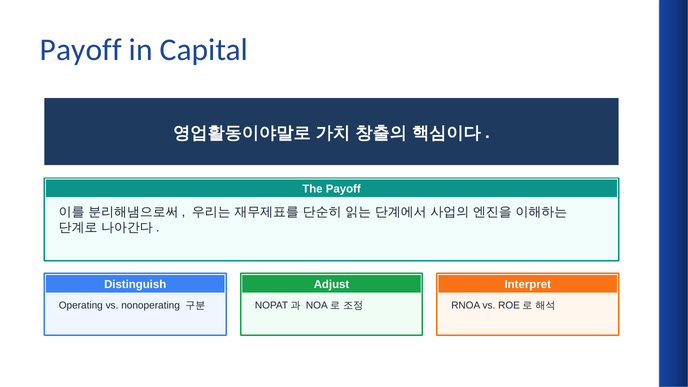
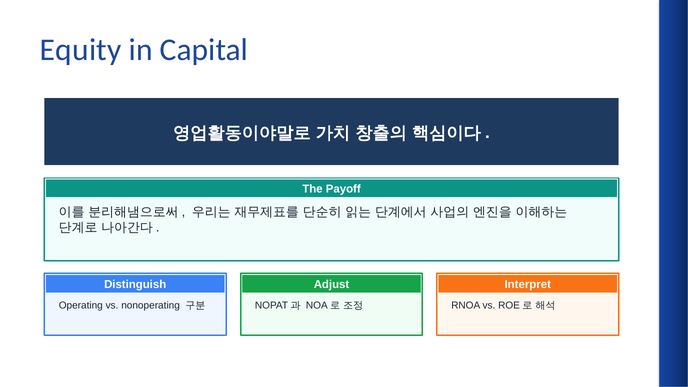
Payoff: Payoff -> Equity (81, 50)
